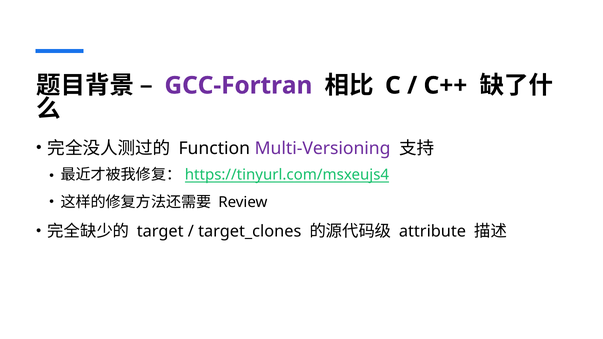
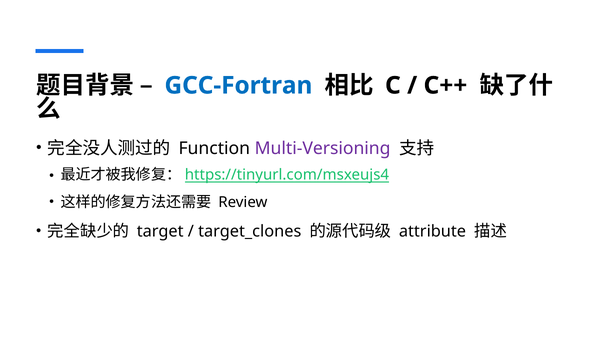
GCC-Fortran colour: purple -> blue (238, 86)
